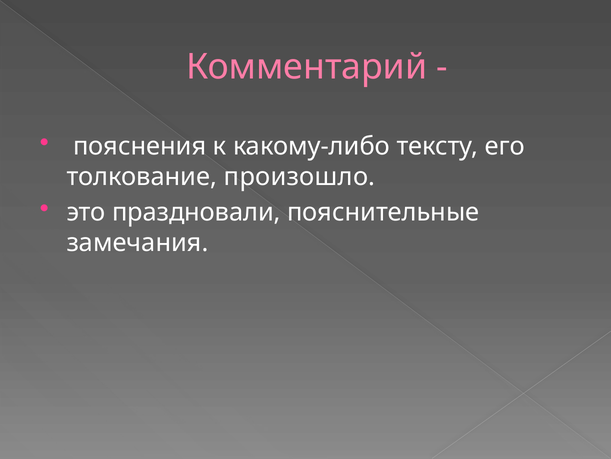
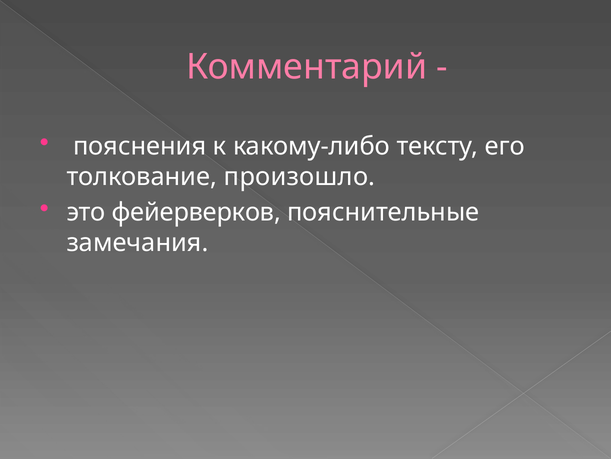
праздновали: праздновали -> фейерверков (196, 212)
